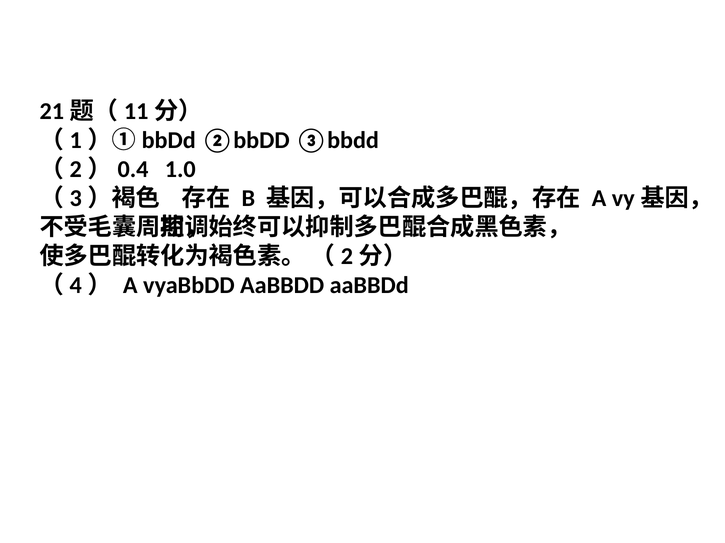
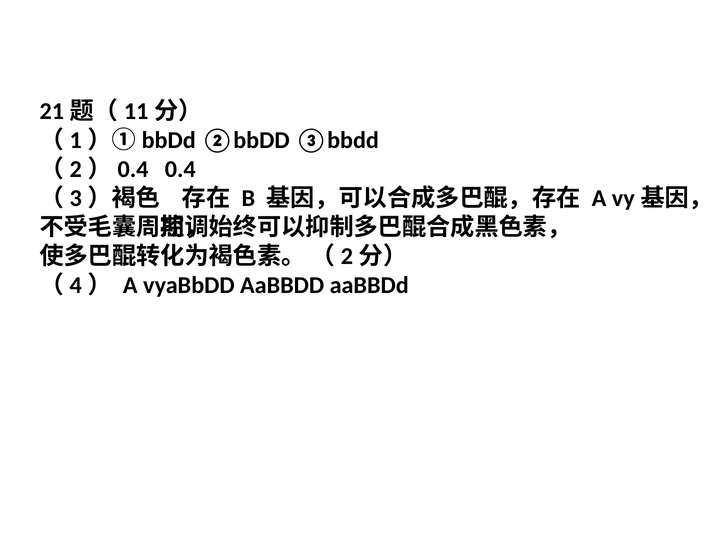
1.0: 1.0 -> 0.4 (180, 169)
